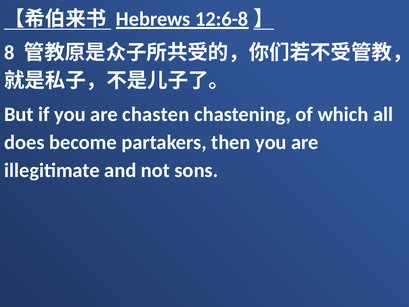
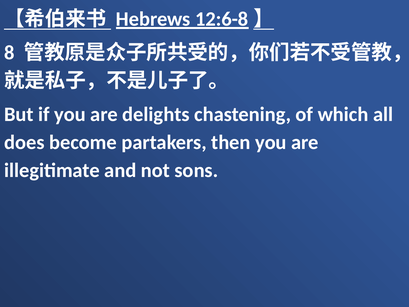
chasten: chasten -> delights (156, 114)
